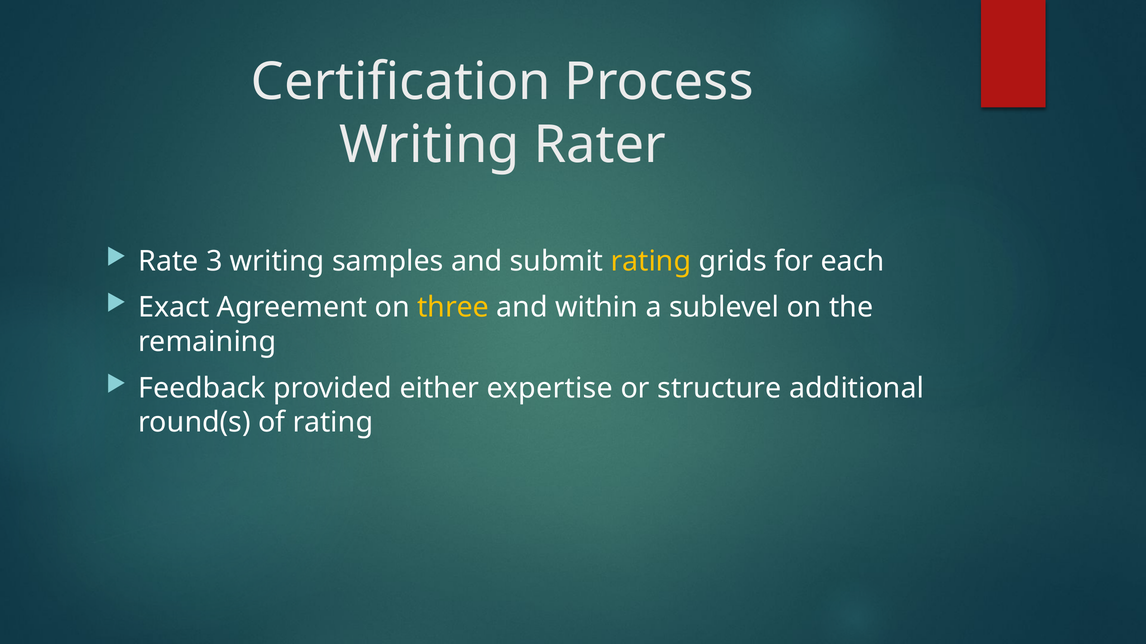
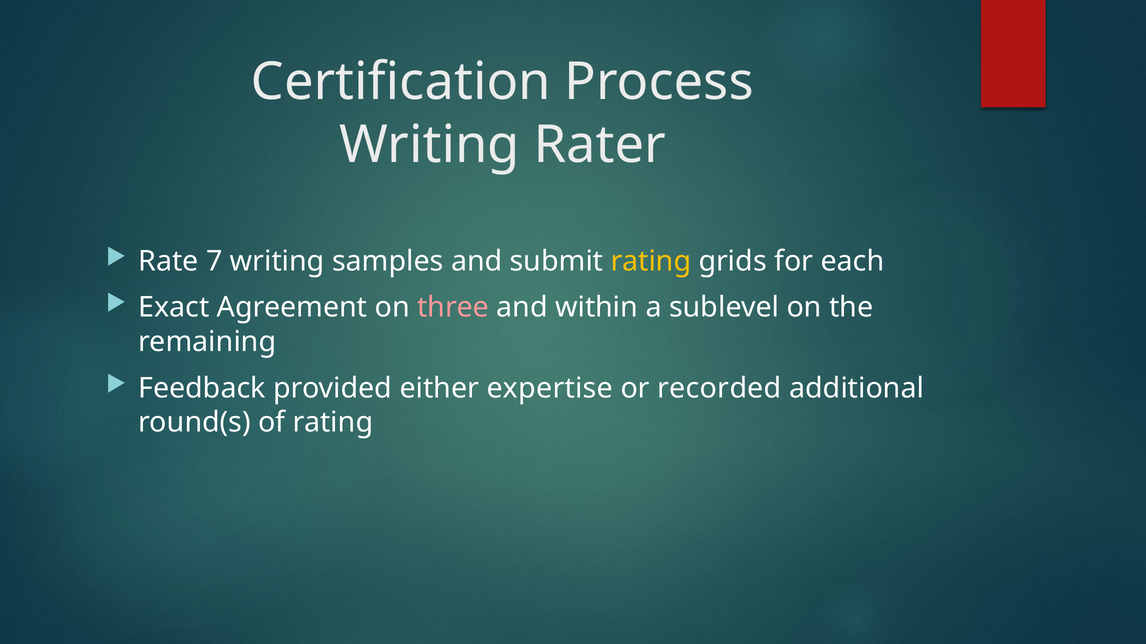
3: 3 -> 7 (214, 261)
three colour: yellow -> pink (453, 308)
structure: structure -> recorded (719, 388)
